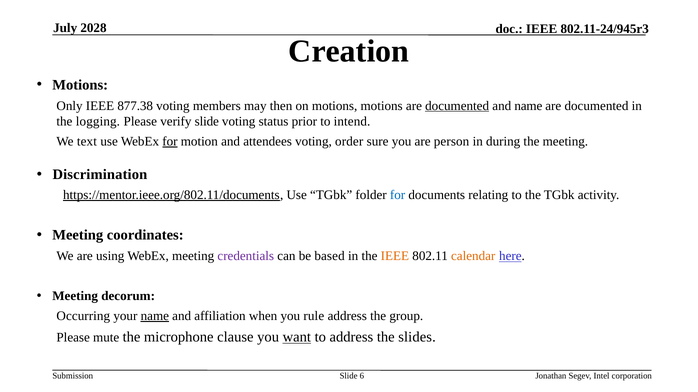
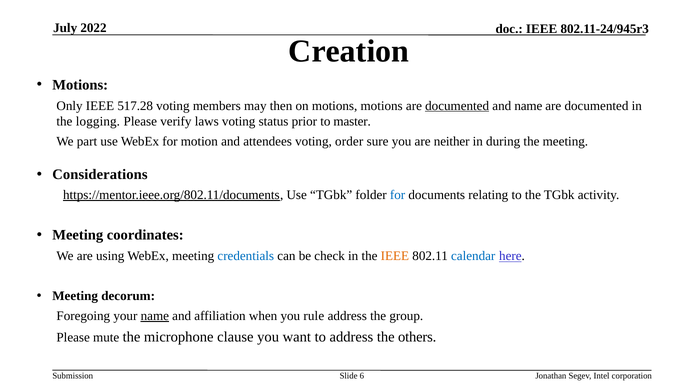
2028: 2028 -> 2022 (93, 28)
877.38: 877.38 -> 517.28 (135, 106)
verify slide: slide -> laws (207, 122)
intend: intend -> master (352, 122)
text: text -> part (87, 142)
for underline: present -> none (170, 142)
person: person -> neither (452, 142)
Discrimination: Discrimination -> Considerations (100, 175)
credentials colour: purple -> blue (246, 256)
based: based -> check (330, 256)
calendar colour: orange -> blue (473, 256)
Occurring: Occurring -> Foregoing (83, 316)
want underline: present -> none (297, 338)
slides: slides -> others (417, 338)
